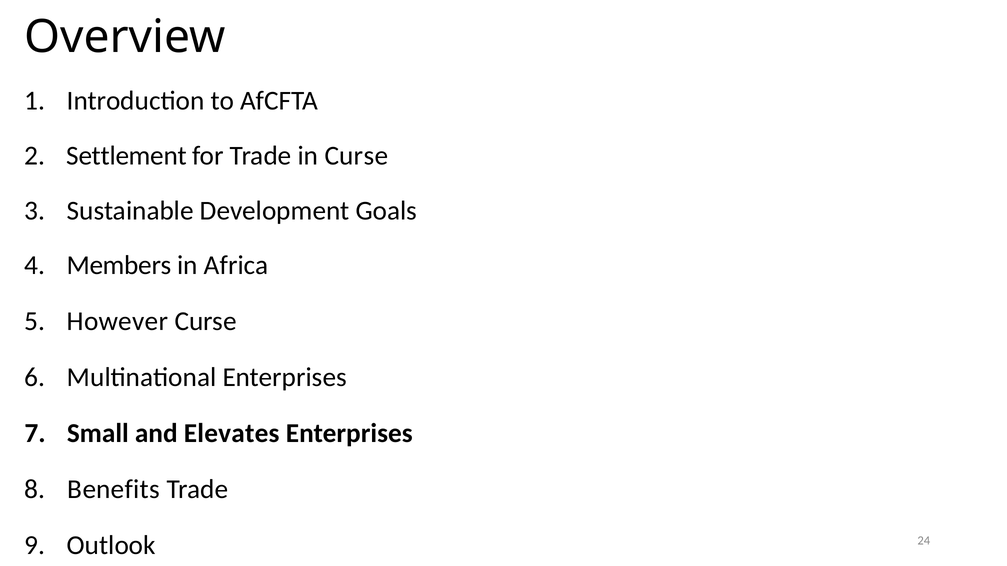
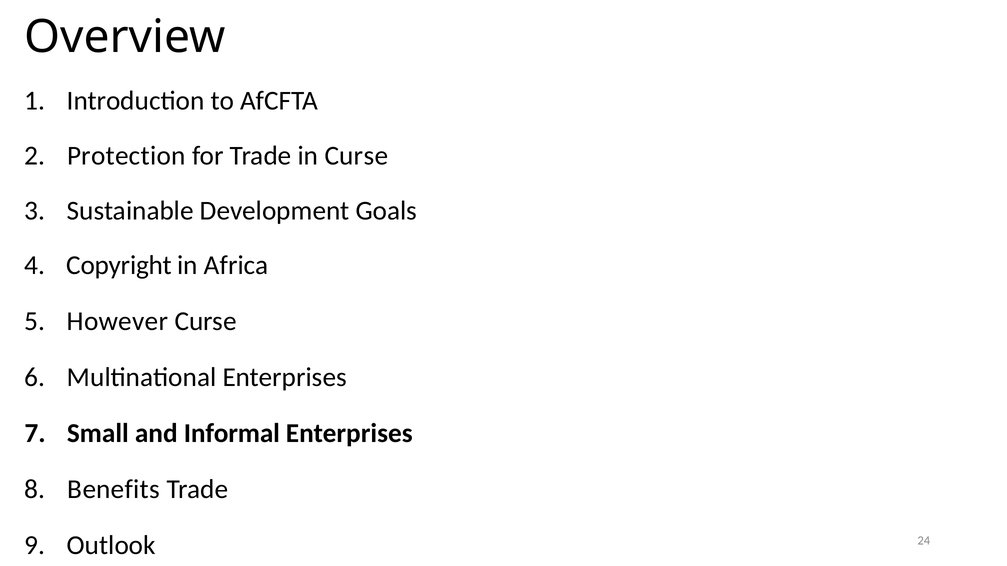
Settlement: Settlement -> Protection (126, 156)
Members: Members -> Copyright (119, 266)
Elevates: Elevates -> Informal (232, 434)
